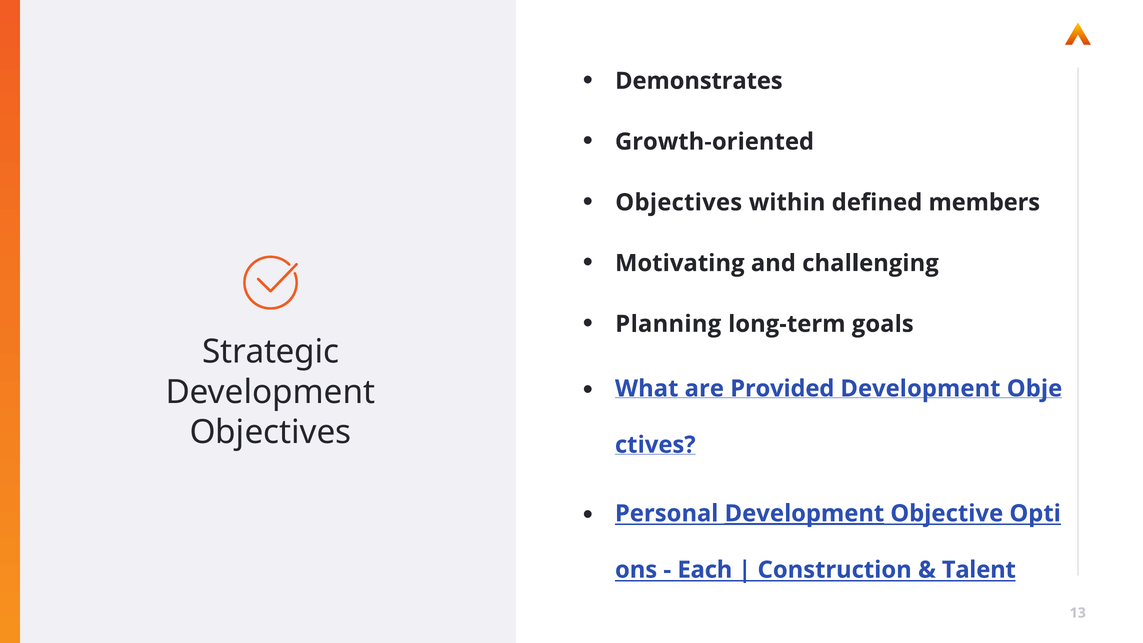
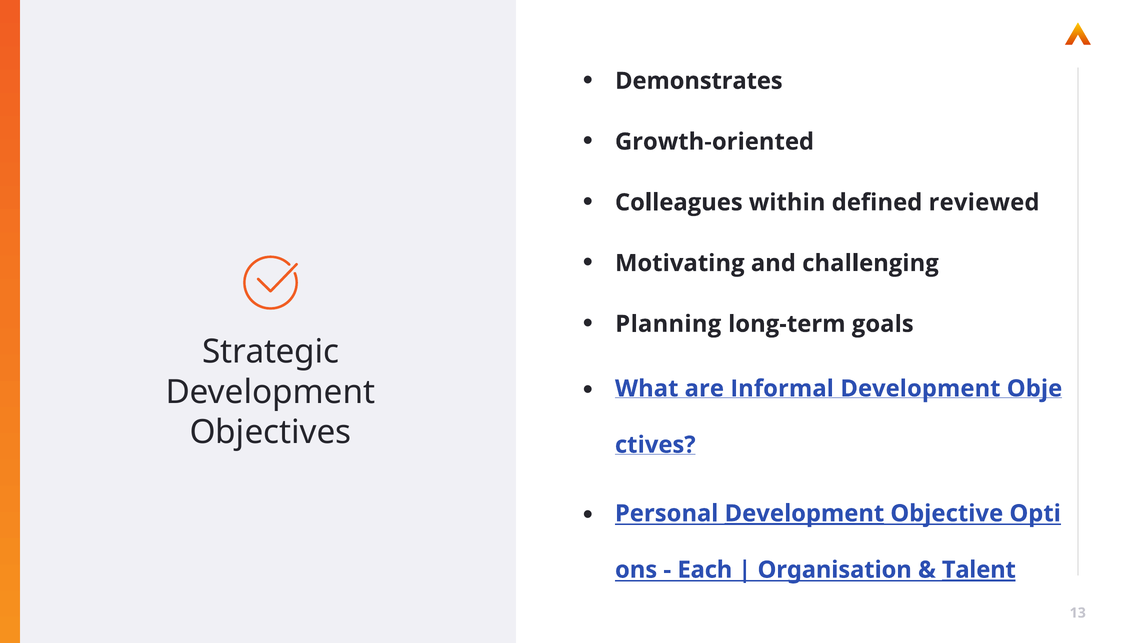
Objectives: Objectives -> Colleagues (679, 202)
members: members -> reviewed (984, 202)
Provided: Provided -> Informal (782, 389)
Construction: Construction -> Organisation (835, 570)
Talent underline: none -> present (979, 570)
